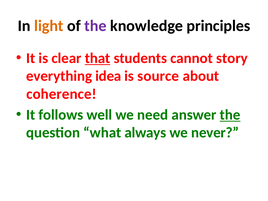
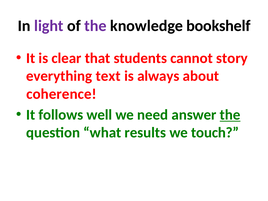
light colour: orange -> purple (49, 26)
principles: principles -> bookshelf (218, 26)
that underline: present -> none (98, 58)
idea: idea -> text (108, 76)
source: source -> always (158, 76)
always: always -> results (145, 133)
never: never -> touch (215, 133)
